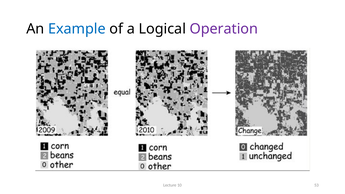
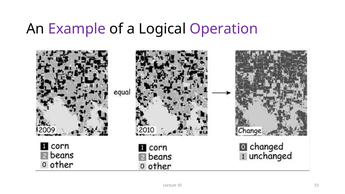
Example colour: blue -> purple (77, 29)
